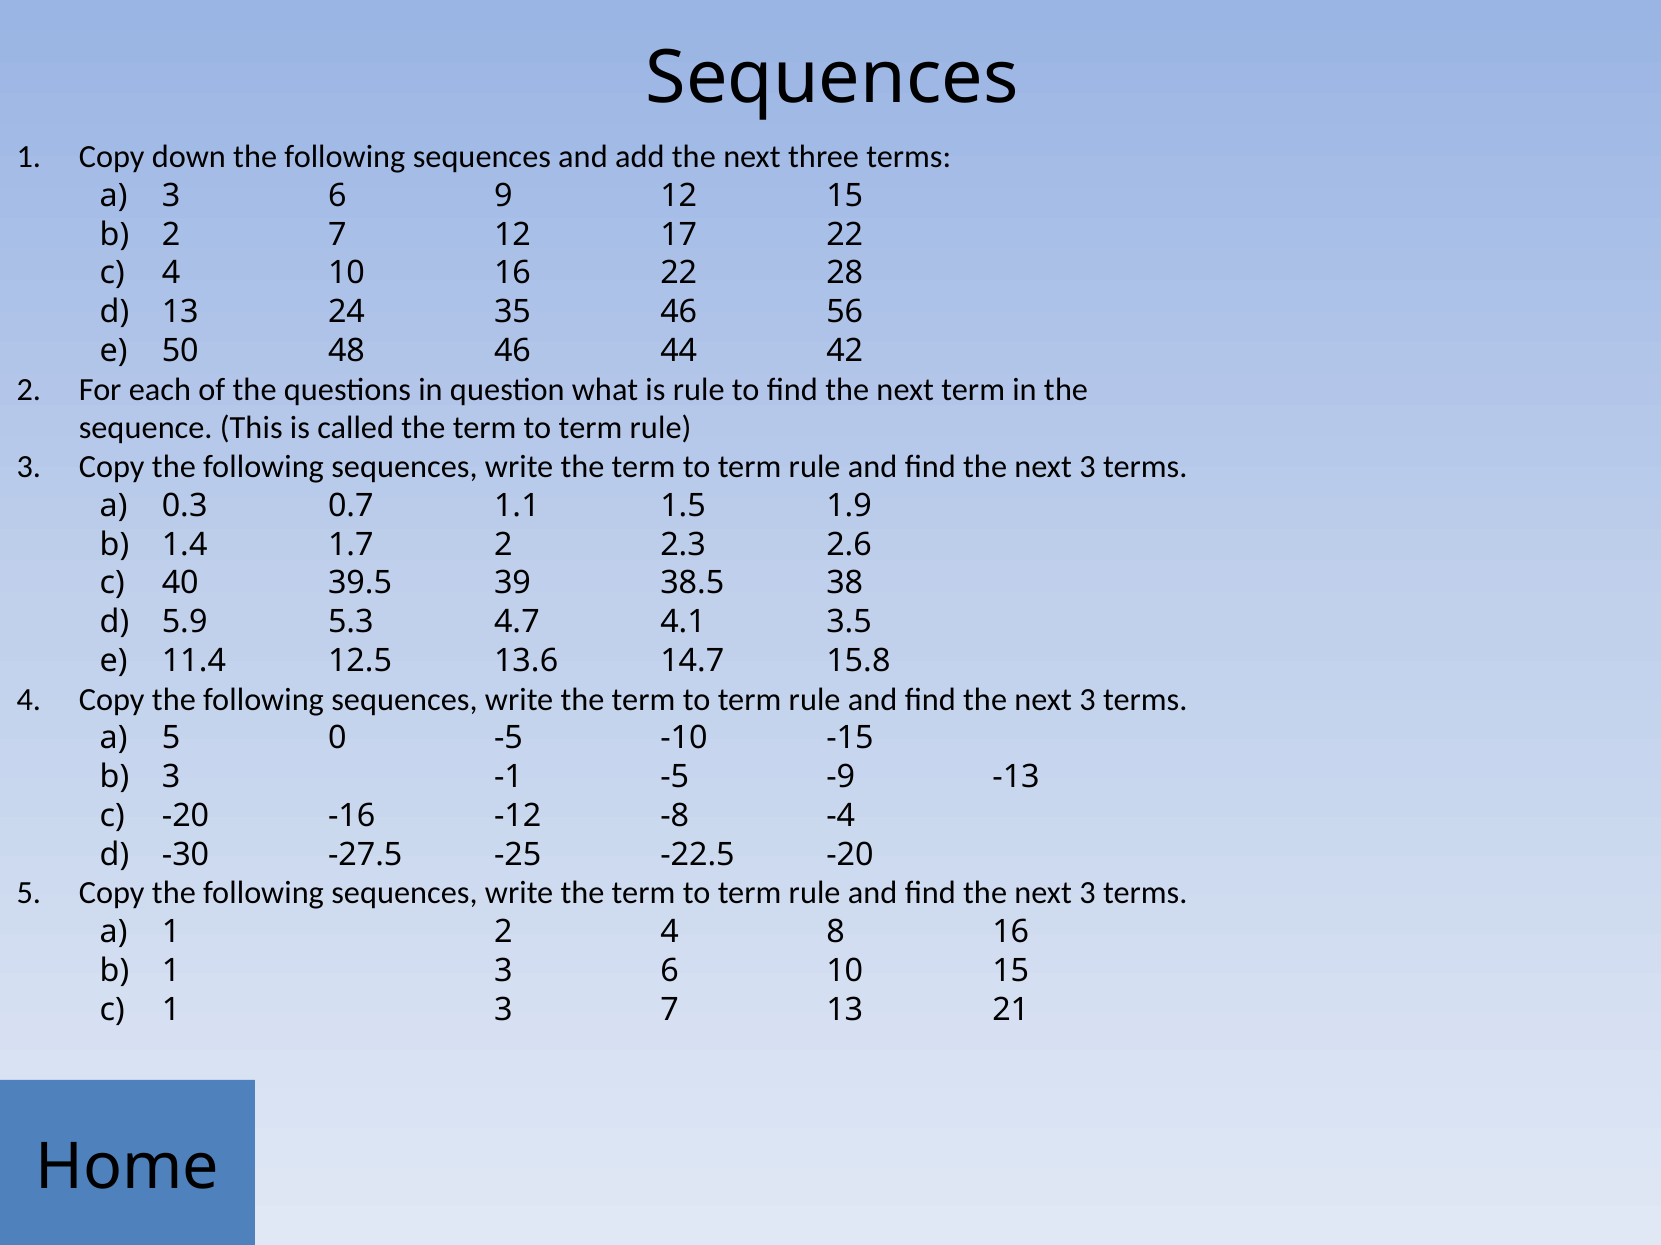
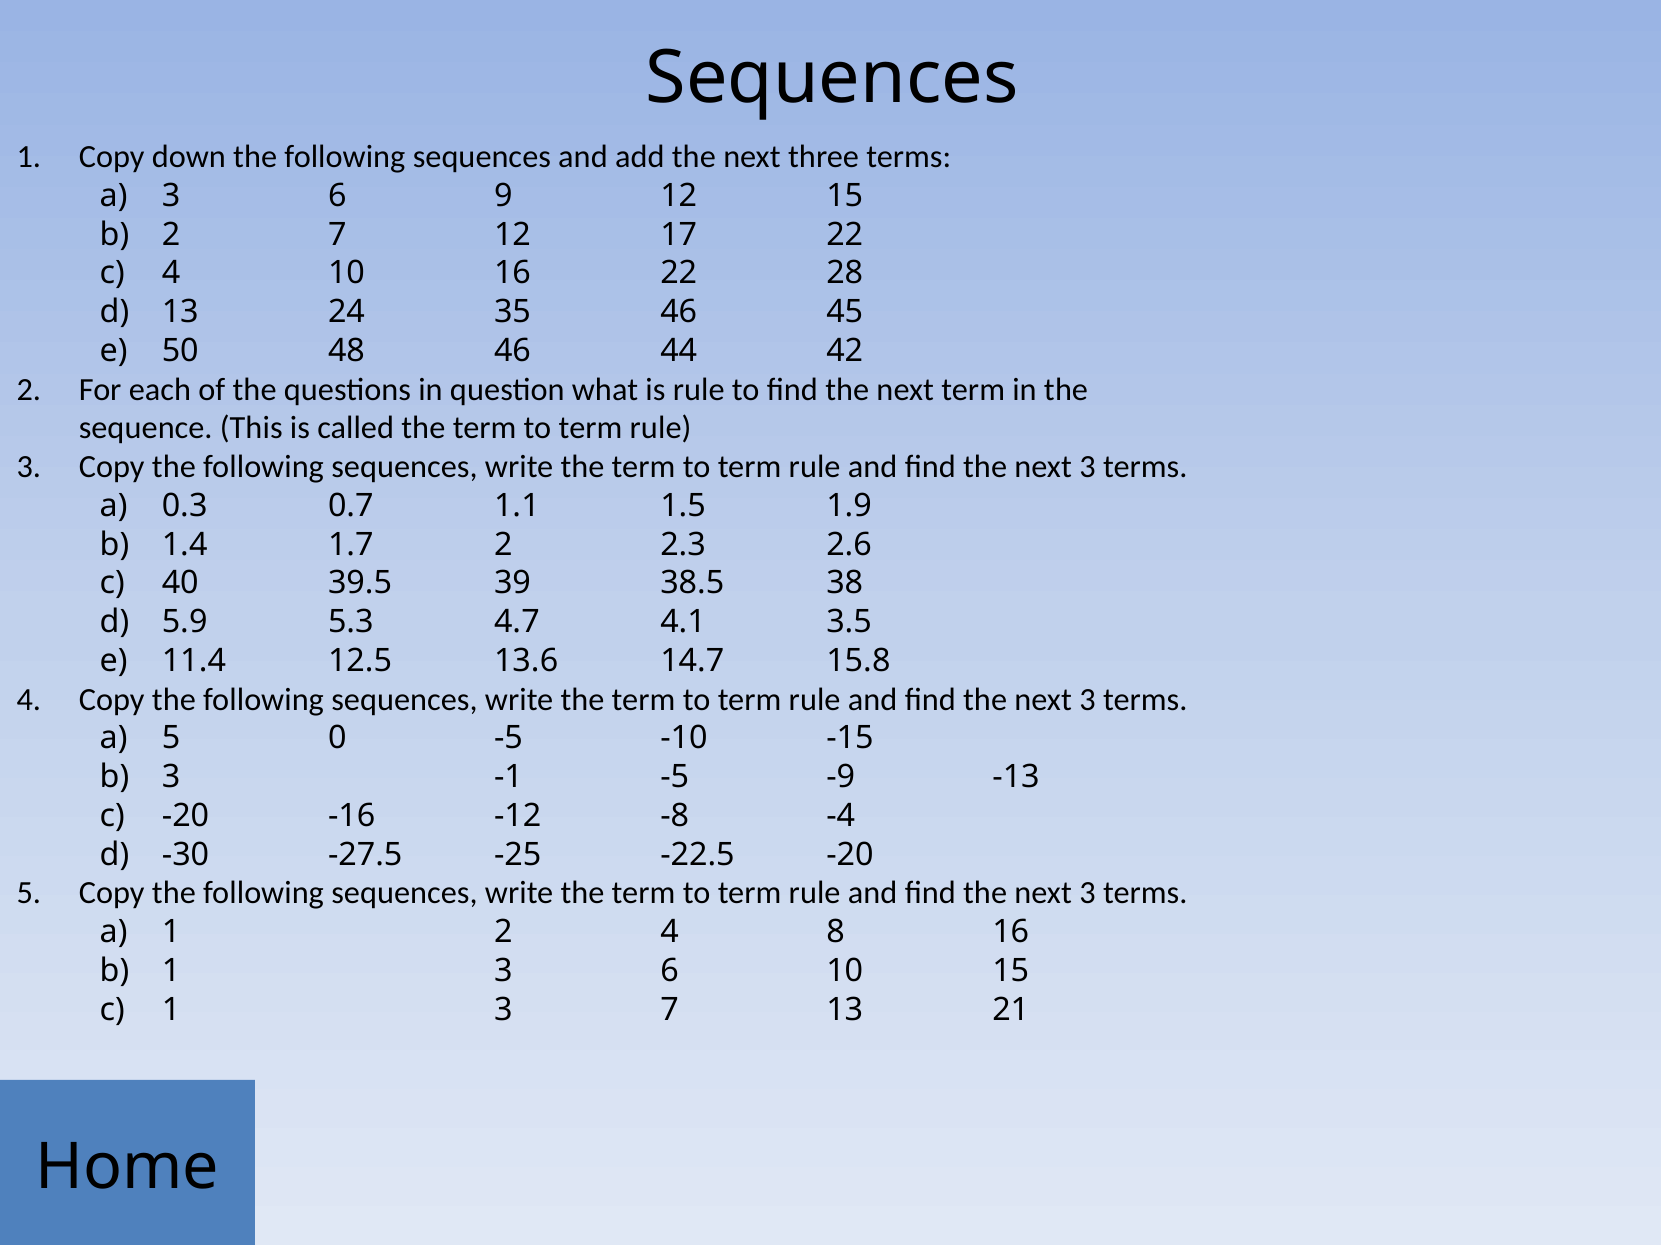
56: 56 -> 45 (845, 312)
